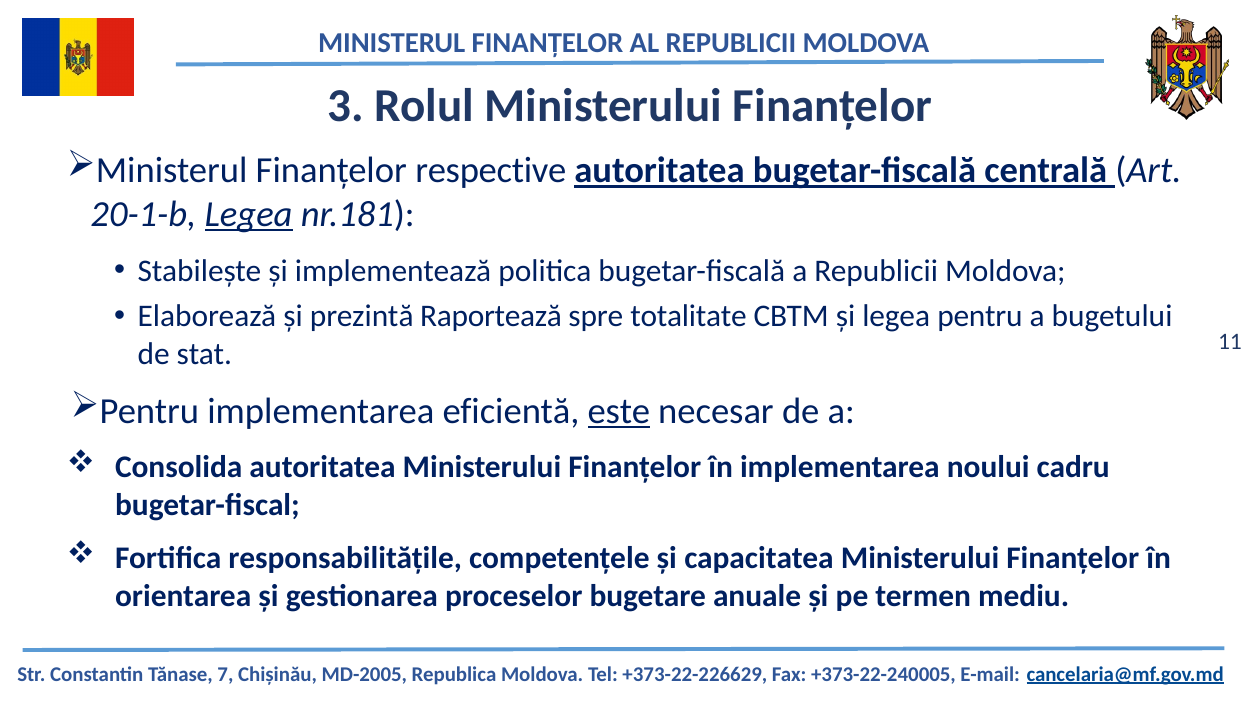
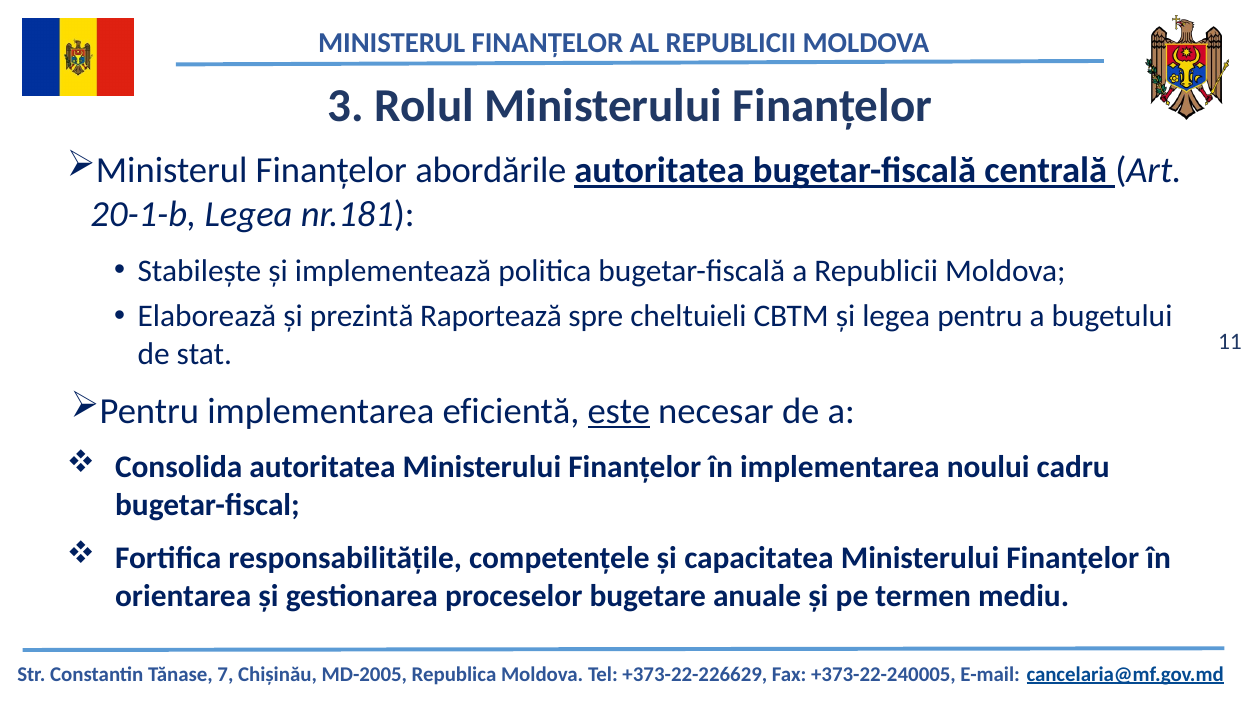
respective: respective -> abordările (491, 170)
Legea underline: present -> none (249, 214)
totalitate: totalitate -> cheltuieli (688, 316)
